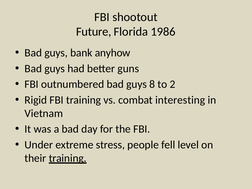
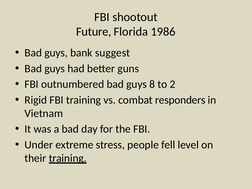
anyhow: anyhow -> suggest (113, 53)
interesting: interesting -> responders (180, 100)
